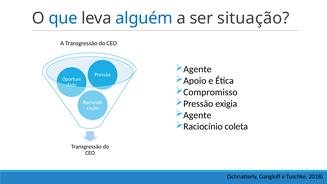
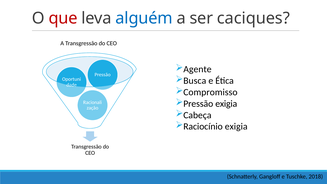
que colour: blue -> red (63, 18)
situação: situação -> caciques (253, 18)
Apoio: Apoio -> Busca (195, 81)
Agente: Agente -> Cabeça (197, 115)
Raciocínio coleta: coleta -> exigia (236, 127)
